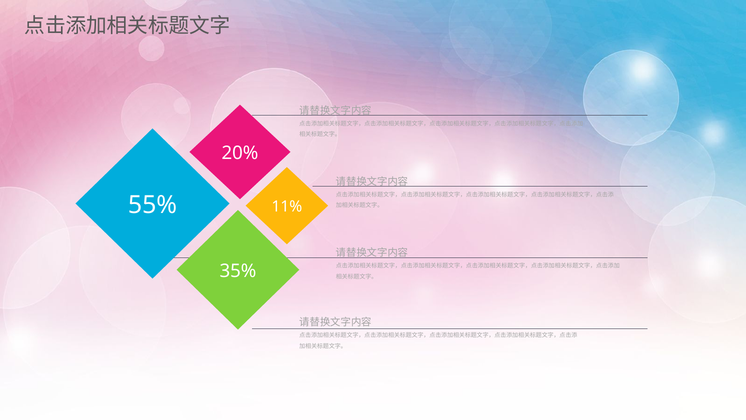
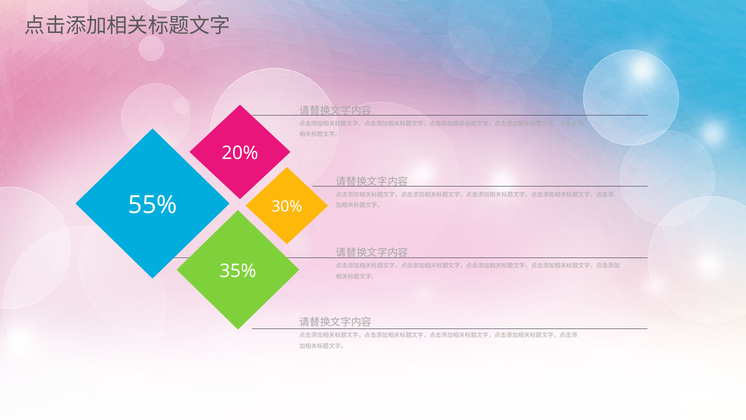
11%: 11% -> 30% (287, 207)
